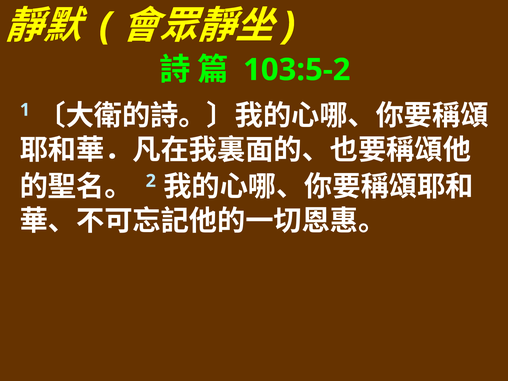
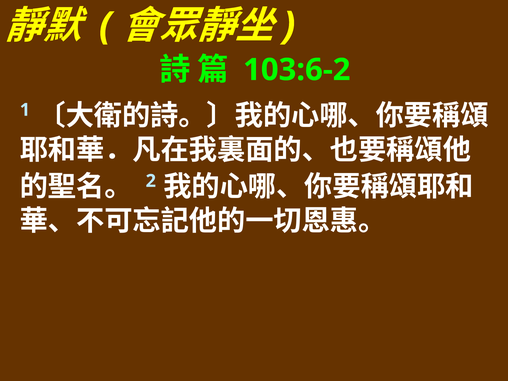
103:5-2: 103:5-2 -> 103:6-2 (297, 70)
